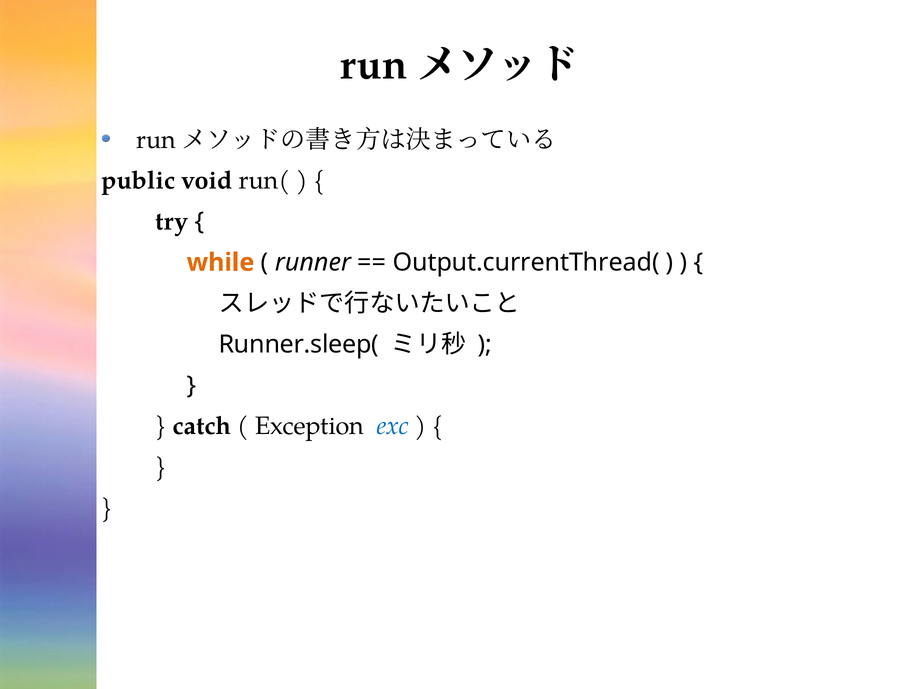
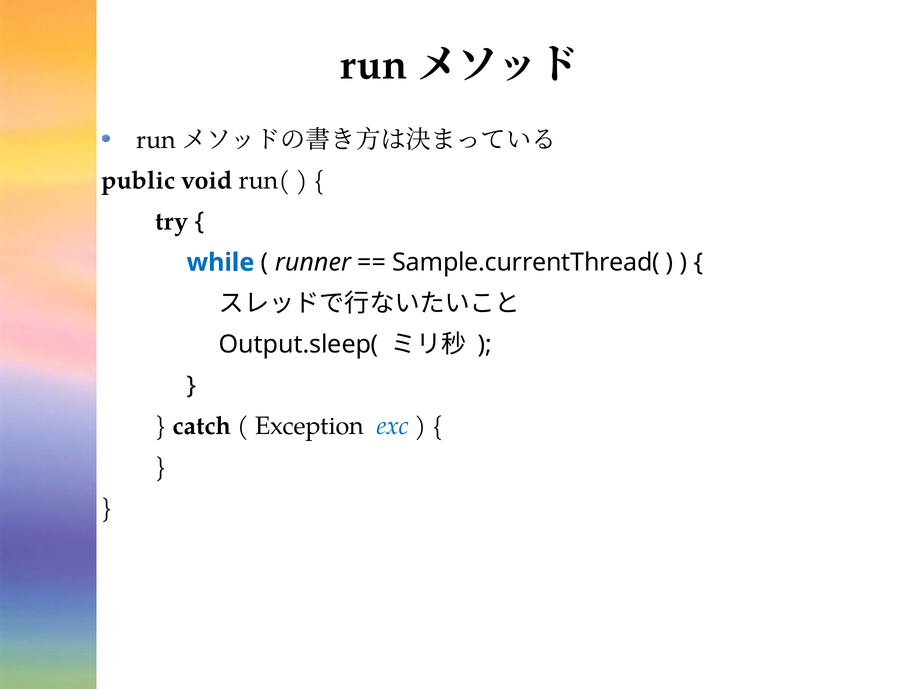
while colour: orange -> blue (221, 263)
Output.currentThread(: Output.currentThread( -> Sample.currentThread( (526, 263)
Runner.sleep(: Runner.sleep( -> Output.sleep( (299, 344)
